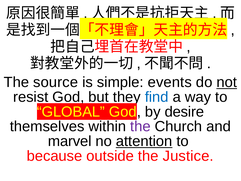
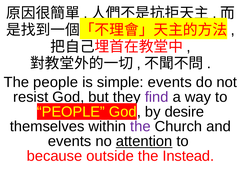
The source: source -> people (56, 82)
not underline: present -> none (227, 82)
find colour: blue -> purple (157, 97)
GLOBAL: GLOBAL -> PEOPLE (71, 112)
marvel: marvel -> events (70, 141)
Justice: Justice -> Instead (188, 156)
